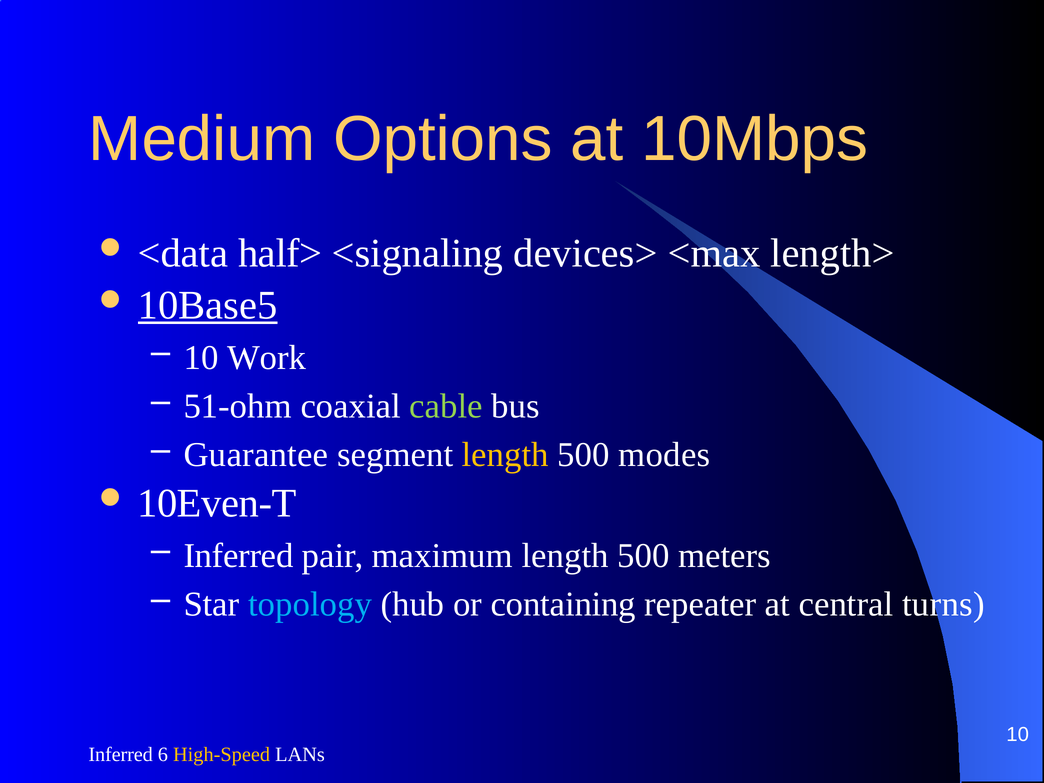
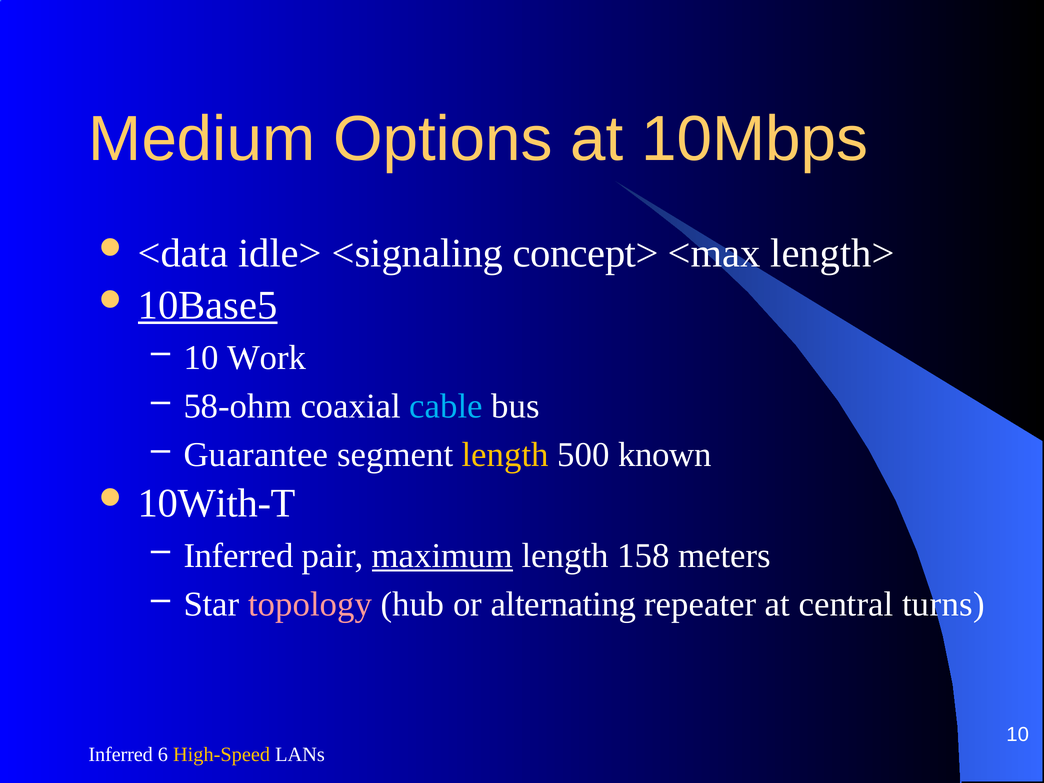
half>: half> -> idle> (280, 253)
devices>: devices> -> concept> (586, 253)
51-ohm: 51-ohm -> 58-ohm (238, 406)
cable colour: light green -> light blue (446, 406)
modes: modes -> known (665, 455)
10Even-T: 10Even-T -> 10With-T (217, 503)
maximum underline: none -> present (442, 556)
500: 500 -> 158 (643, 556)
topology colour: light blue -> pink (310, 604)
containing: containing -> alternating (563, 604)
